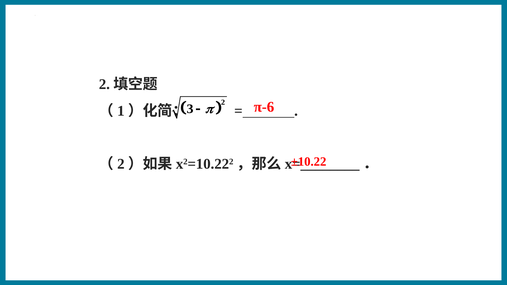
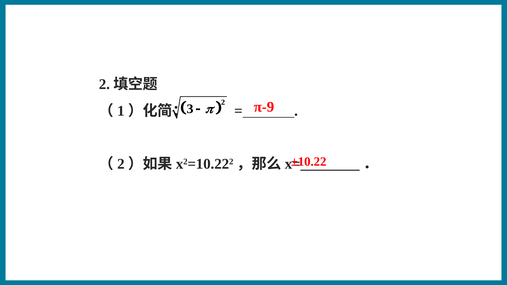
π-6: π-6 -> π-9 (264, 107)
